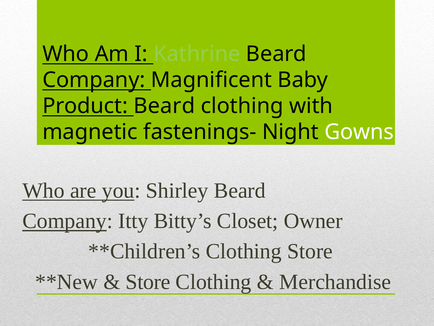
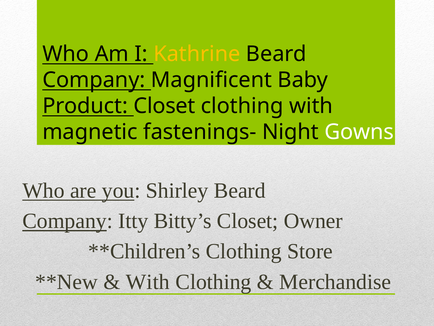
Kathrine colour: light green -> yellow (197, 54)
Product Beard: Beard -> Closet (164, 106)
Store: Store -> With (148, 281)
